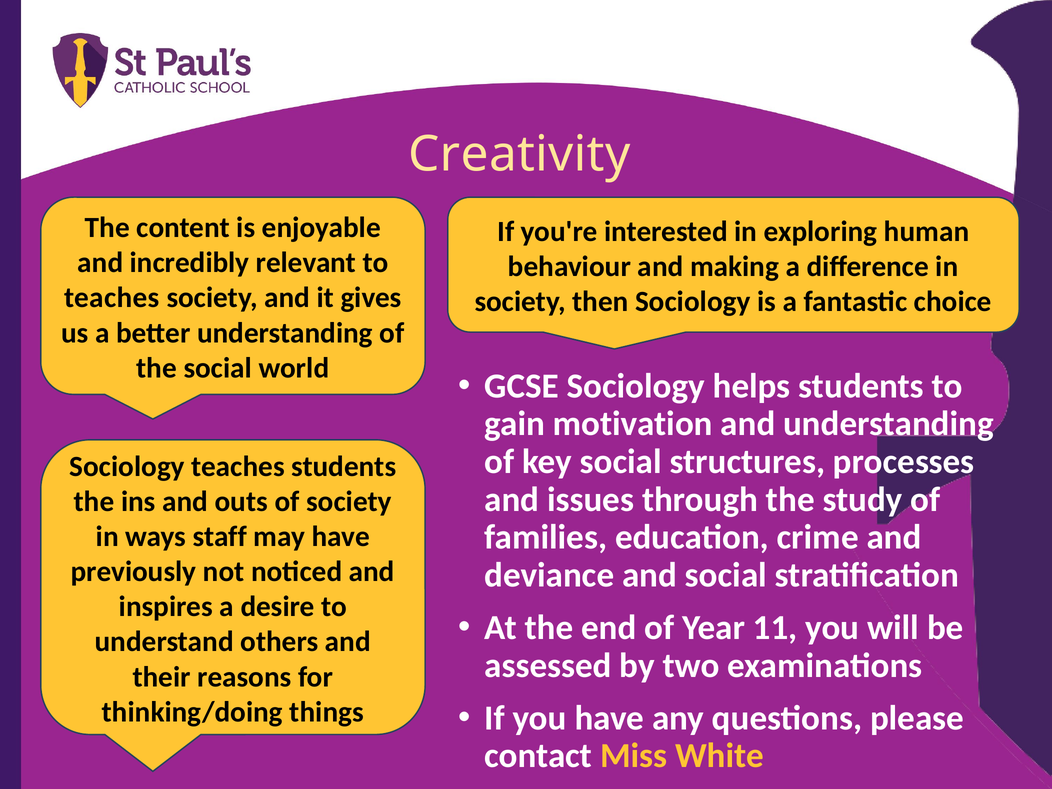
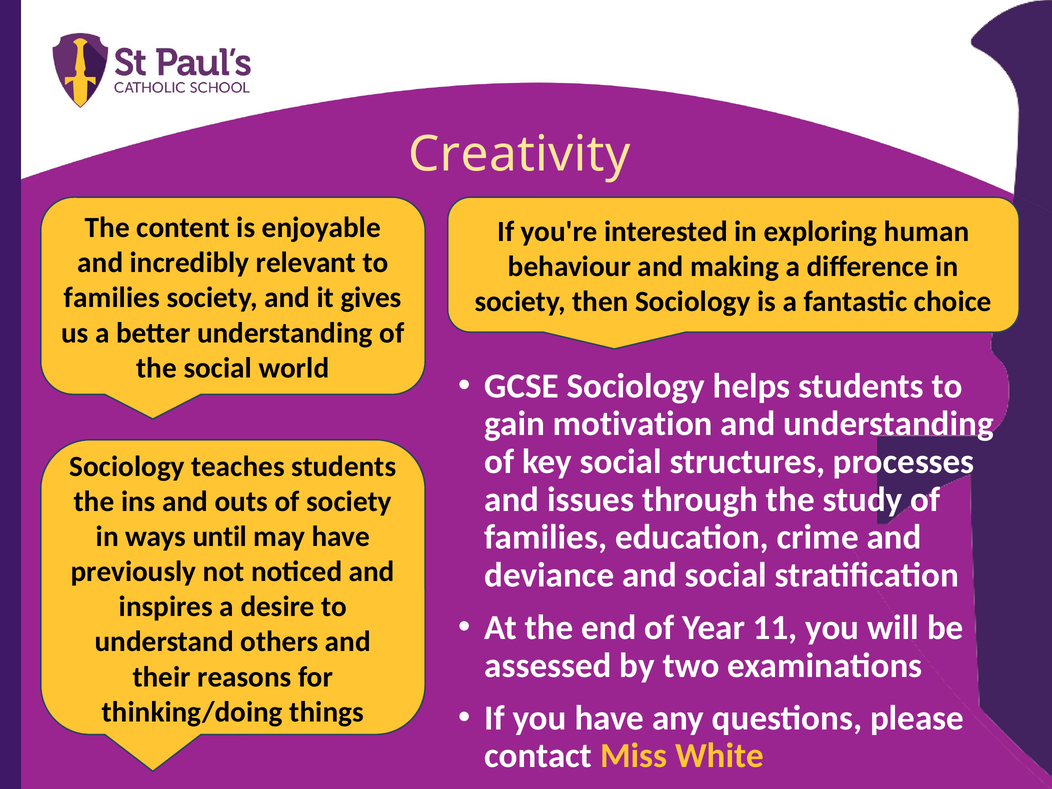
teaches: teaches -> families (112, 298)
staff: staff -> until (220, 537)
